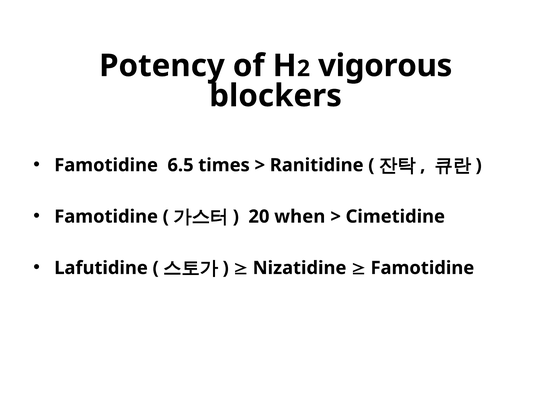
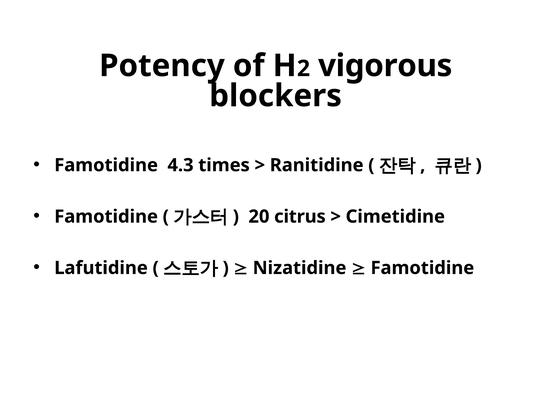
6.5: 6.5 -> 4.3 (181, 165)
when: when -> citrus (300, 216)
